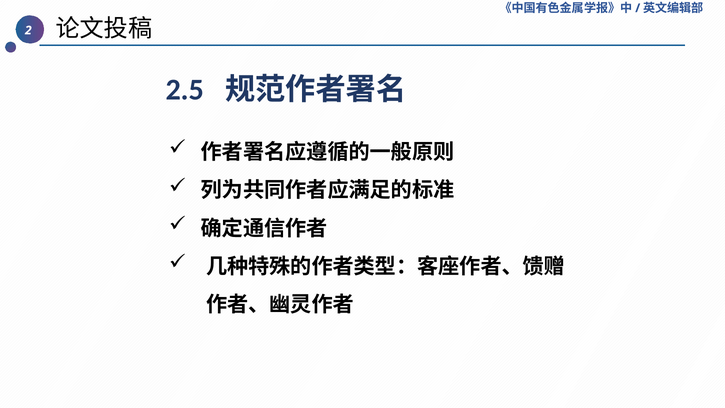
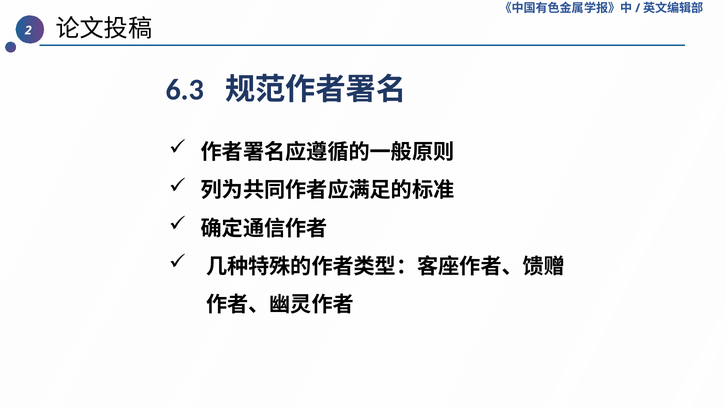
2.5: 2.5 -> 6.3 (185, 90)
